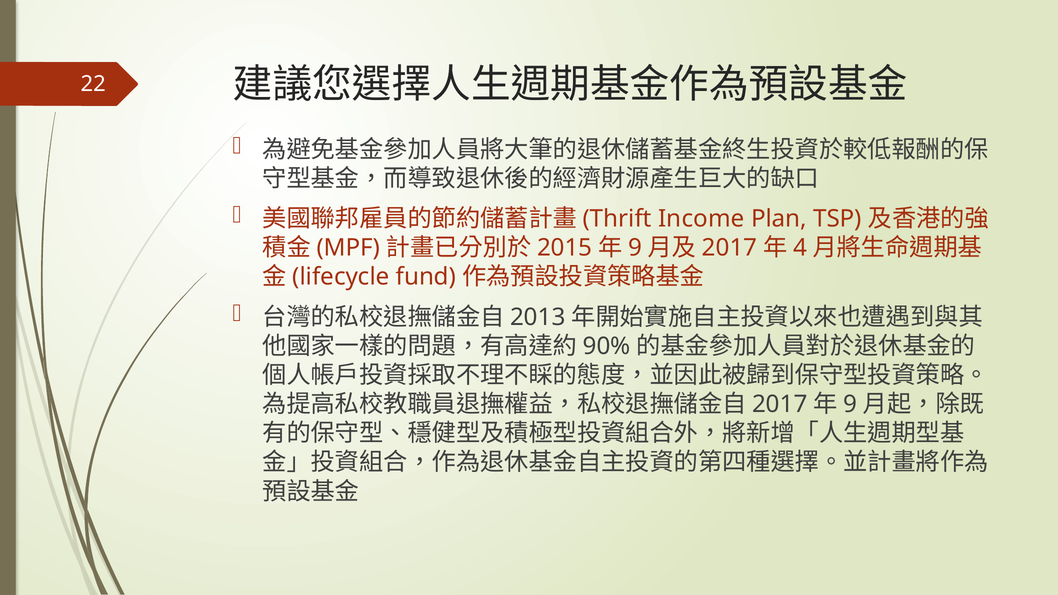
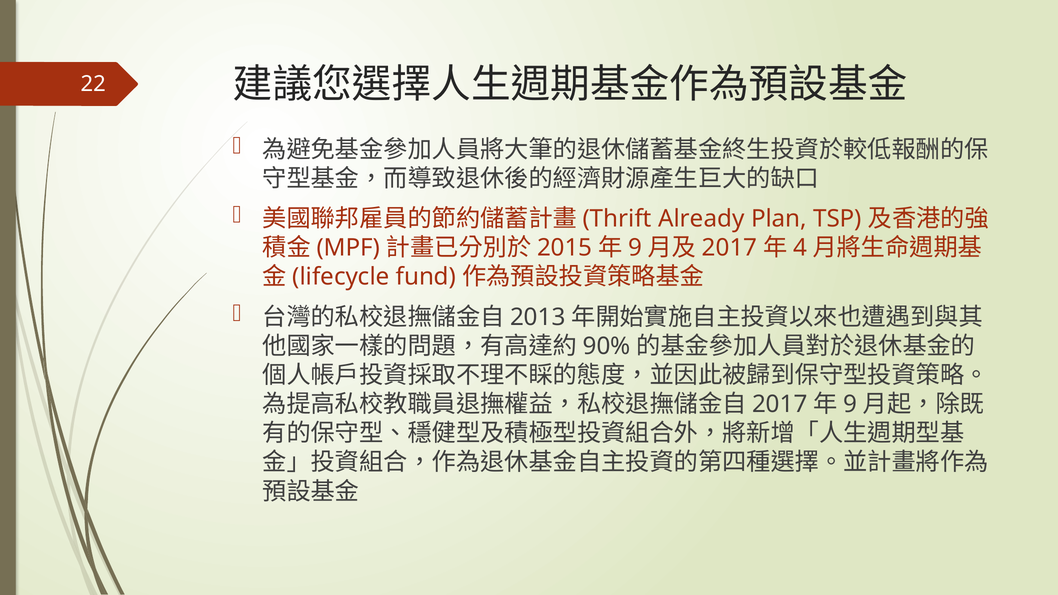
Income: Income -> Already (701, 219)
